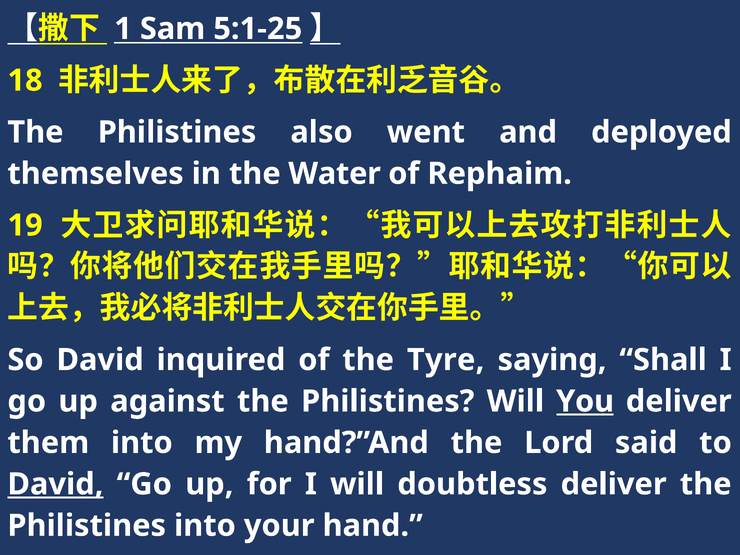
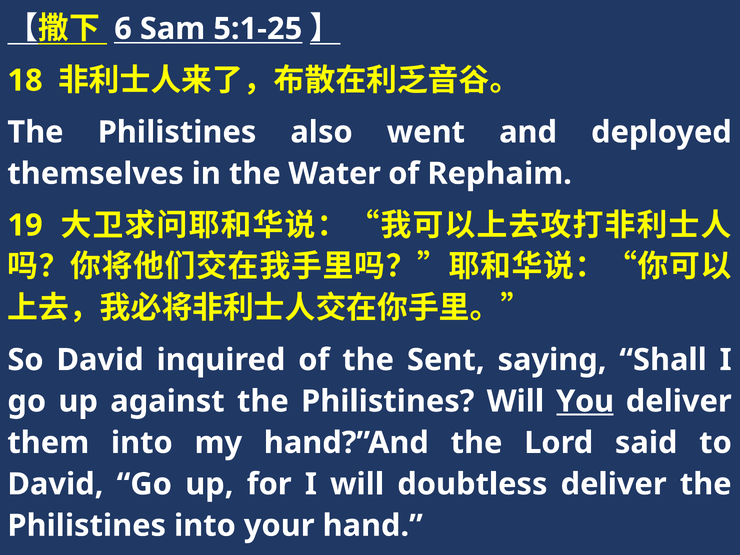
1: 1 -> 6 (123, 29)
Tyre: Tyre -> Sent (446, 360)
David underline: present -> none (55, 484)
